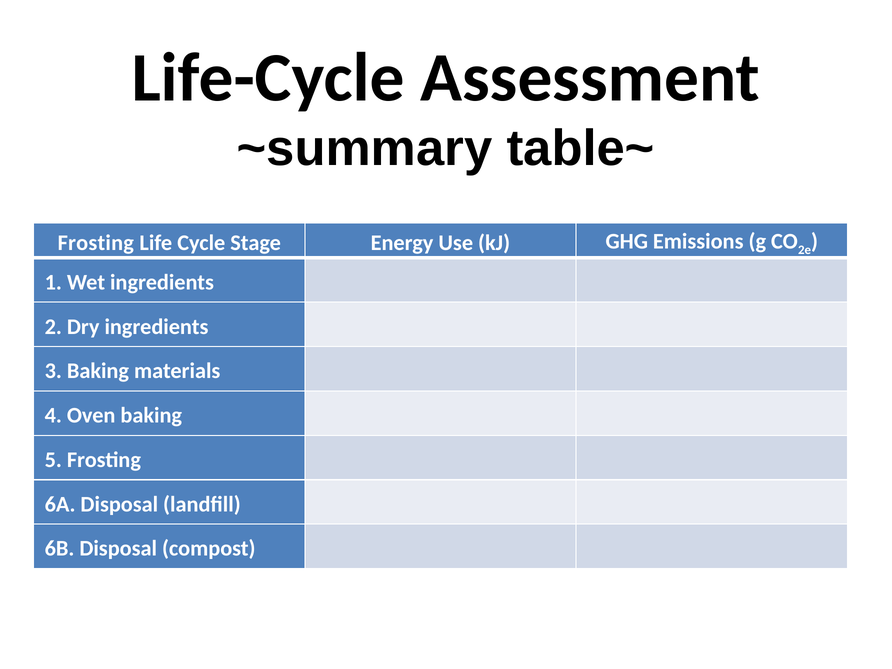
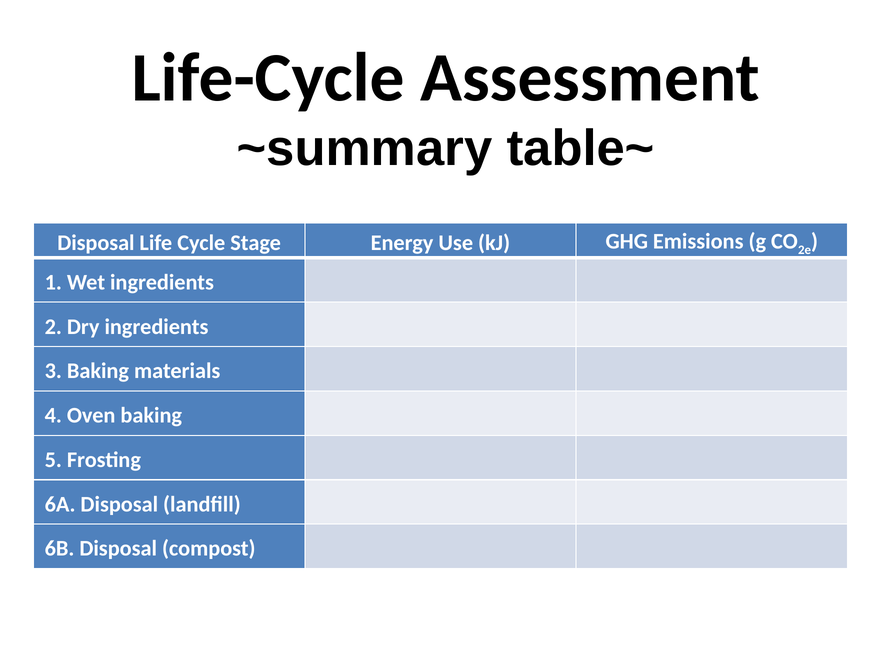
Frosting: Frosting -> Disposal (96, 243)
